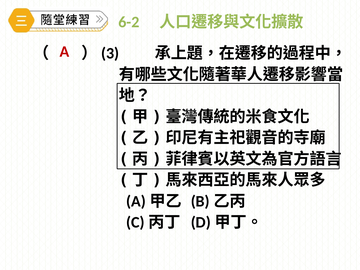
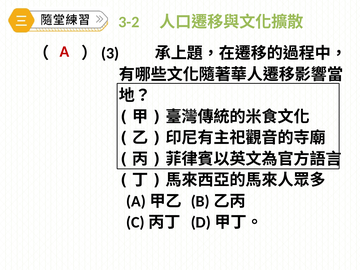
6-2: 6-2 -> 3-2 (129, 22)
